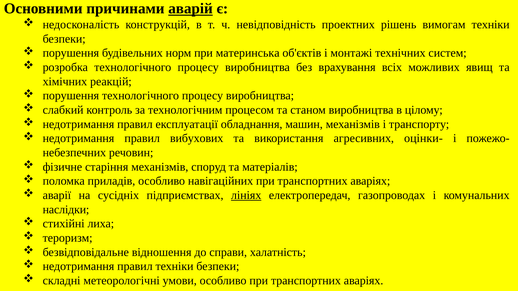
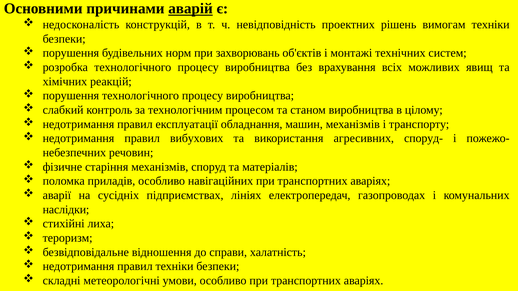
материнська: материнська -> захворювань (248, 53)
оцінки-: оцінки- -> споруд- (424, 139)
лініях underline: present -> none (246, 196)
